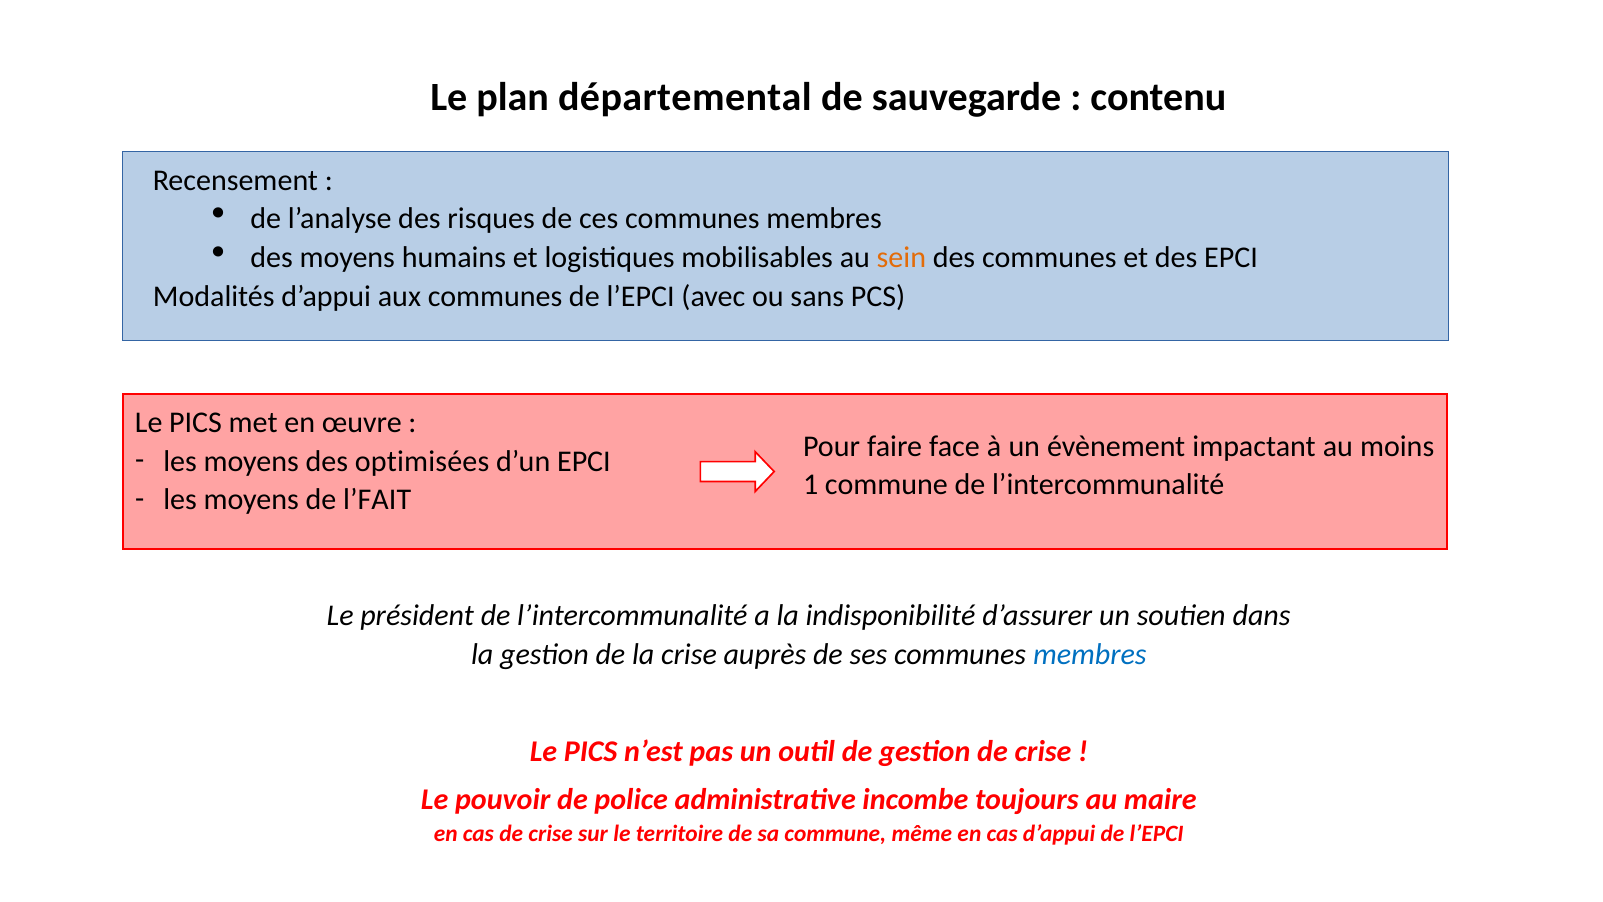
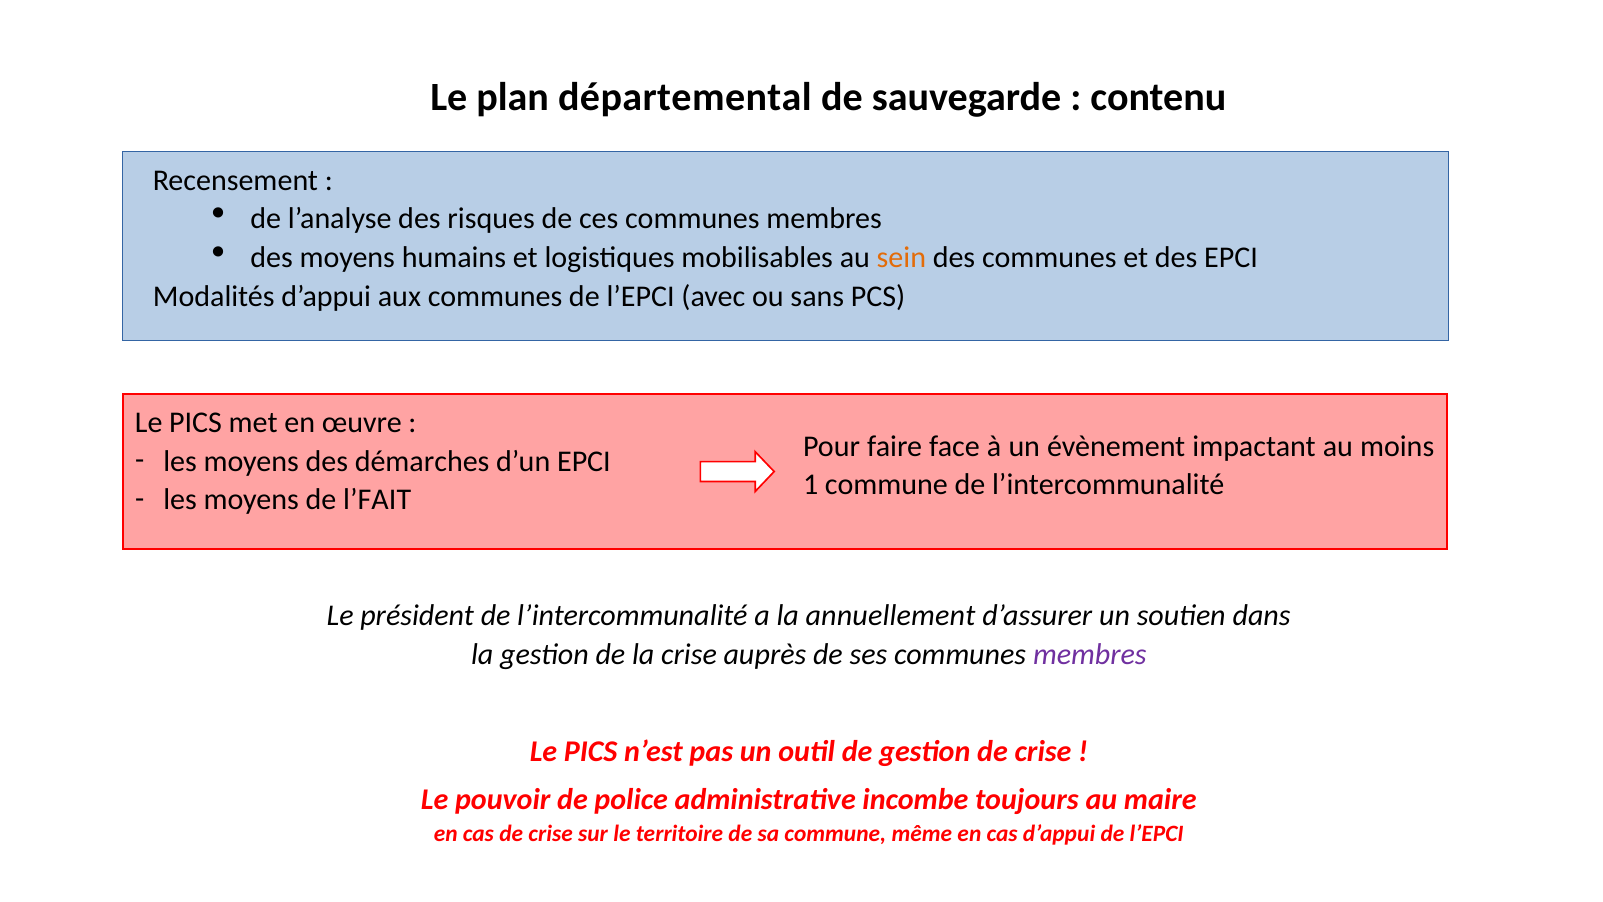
optimisées: optimisées -> démarches (422, 461)
indisponibilité: indisponibilité -> annuellement (890, 615)
membres colour: blue -> purple (1090, 654)
